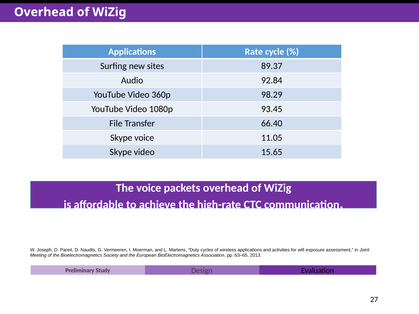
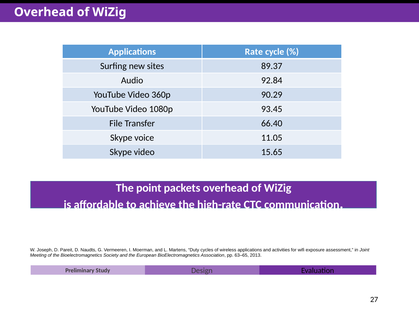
98.29: 98.29 -> 90.29 (272, 95)
The voice: voice -> point (149, 188)
